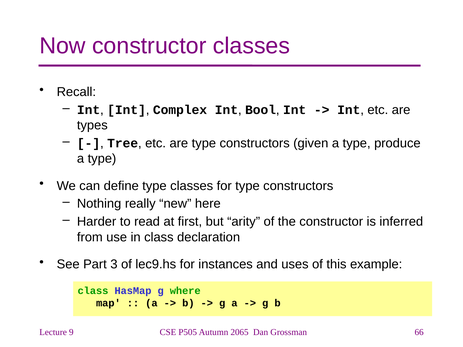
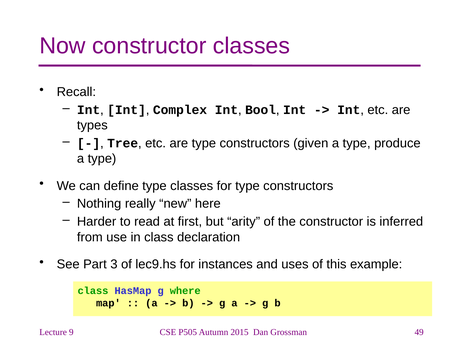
2065: 2065 -> 2015 (240, 332)
66: 66 -> 49 (419, 332)
